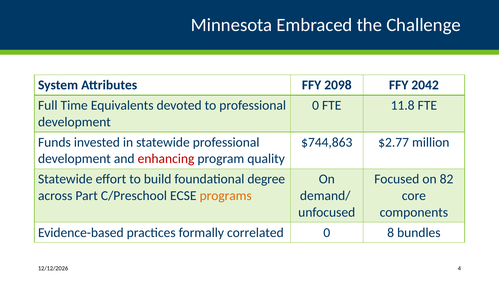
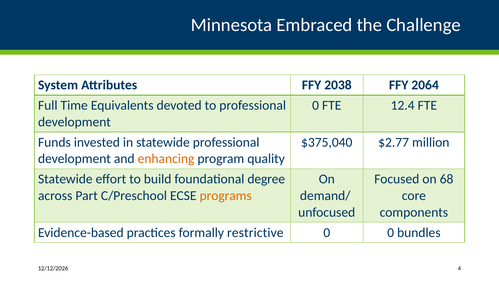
2098: 2098 -> 2038 (338, 85)
2042: 2042 -> 2064 (425, 85)
11.8: 11.8 -> 12.4 (403, 105)
$744,863: $744,863 -> $375,040 (327, 142)
enhancing colour: red -> orange (166, 159)
82: 82 -> 68 (447, 179)
correlated: correlated -> restrictive (255, 232)
0 8: 8 -> 0 (391, 232)
